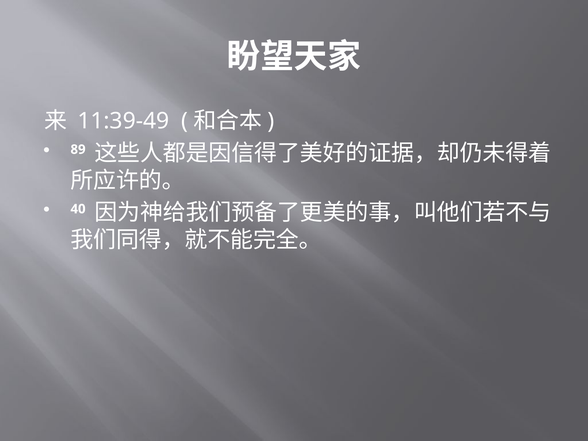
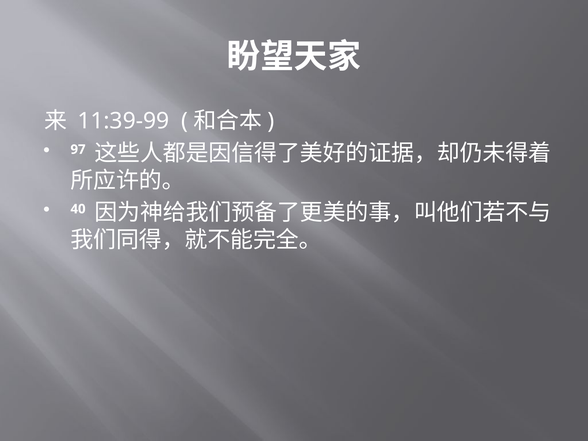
11:39-49: 11:39-49 -> 11:39-99 (123, 121)
89: 89 -> 97 (78, 149)
